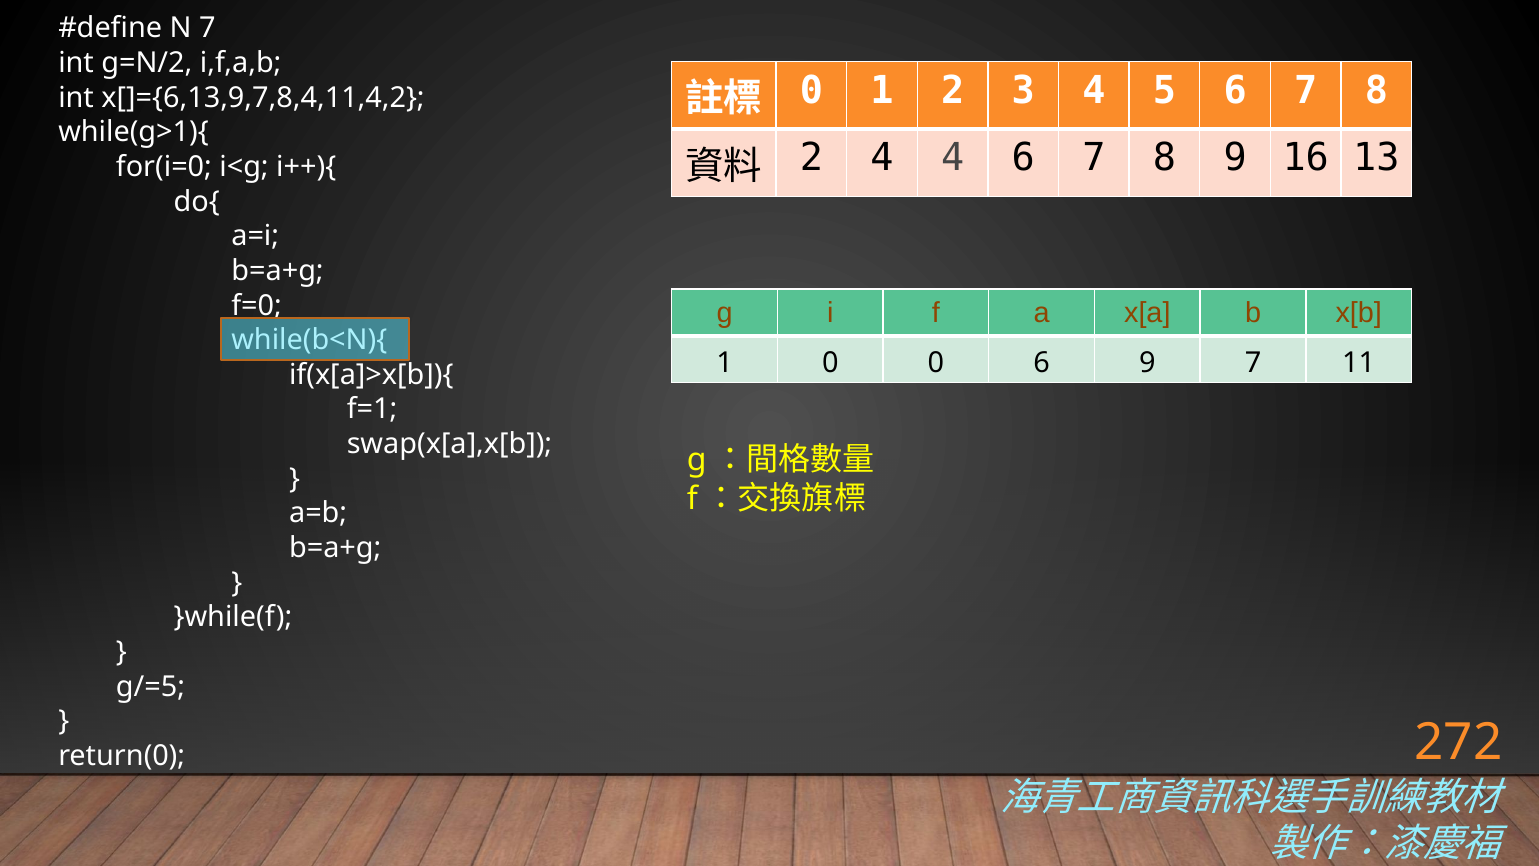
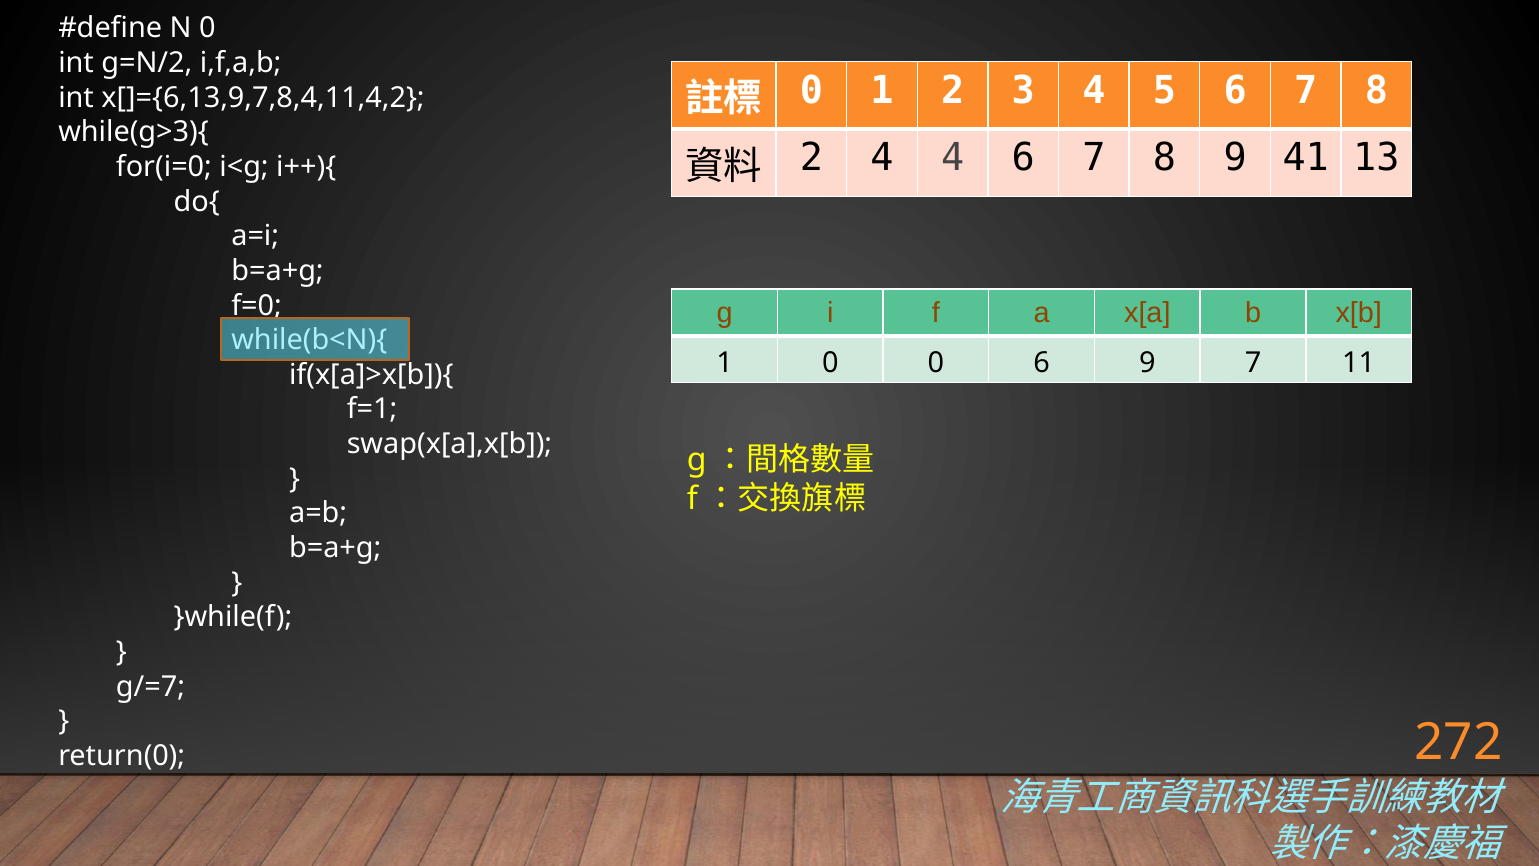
N 7: 7 -> 0 (207, 28)
while(g>1){: while(g>1){ -> while(g>3){ (133, 132)
16: 16 -> 41 (1306, 158)
g/=5: g/=5 -> g/=7 (151, 686)
